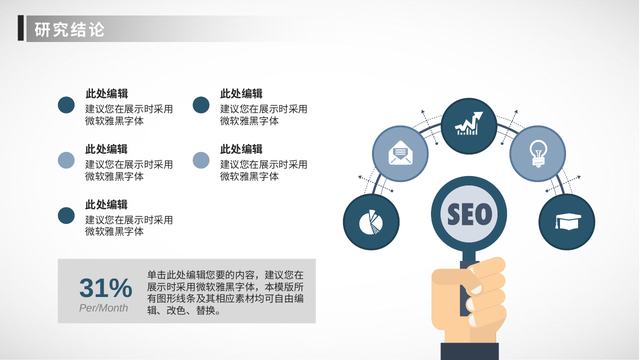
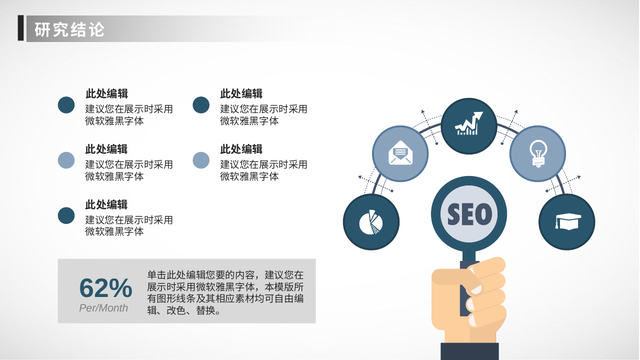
31%: 31% -> 62% (106, 288)
